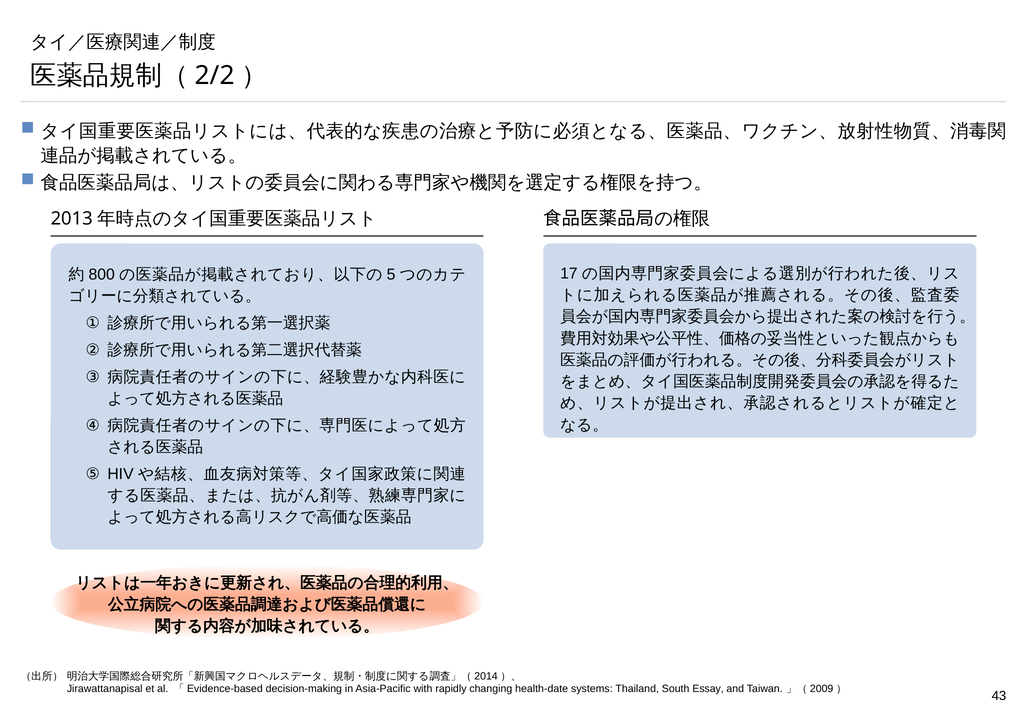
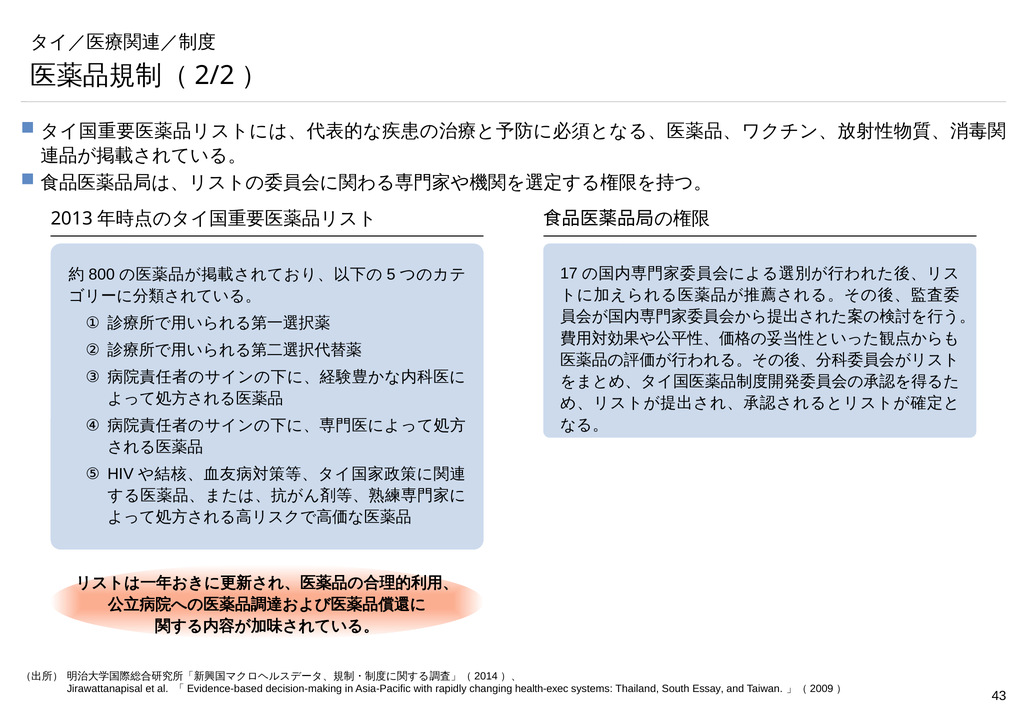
health-date: health-date -> health-exec (542, 689)
